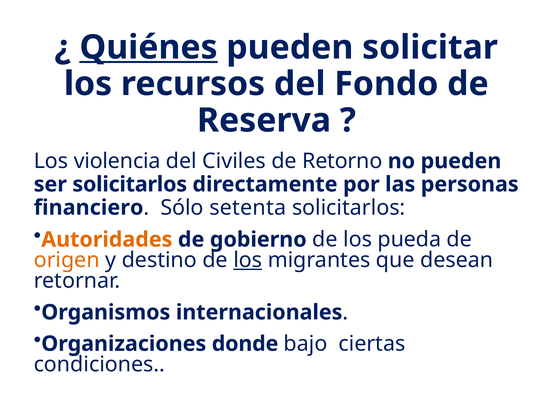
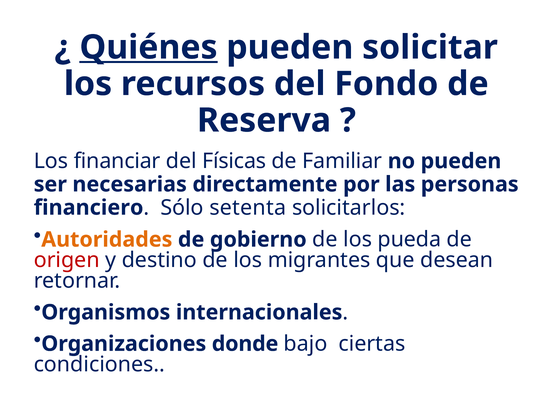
violencia: violencia -> financiar (117, 161)
Civiles: Civiles -> Físicas (234, 161)
Retorno: Retorno -> Familiar (342, 161)
ser solicitarlos: solicitarlos -> necesarias (130, 184)
origen colour: orange -> red (67, 260)
los underline: present -> none (248, 260)
